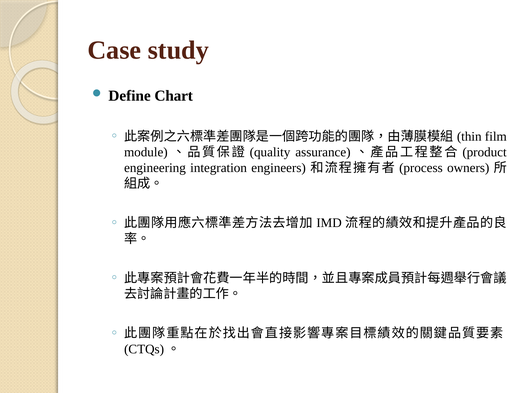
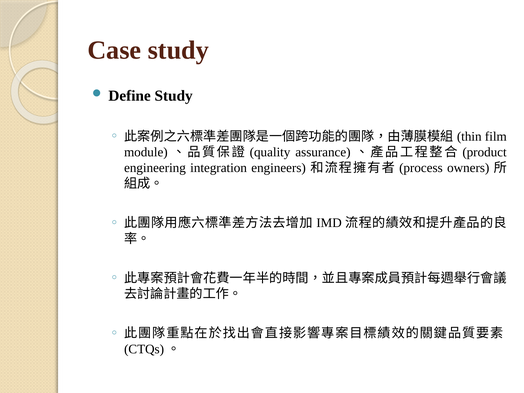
Define Chart: Chart -> Study (174, 96)
